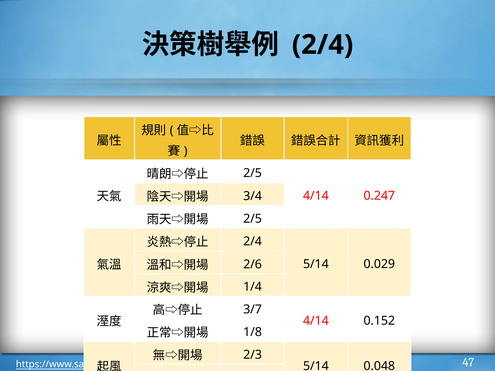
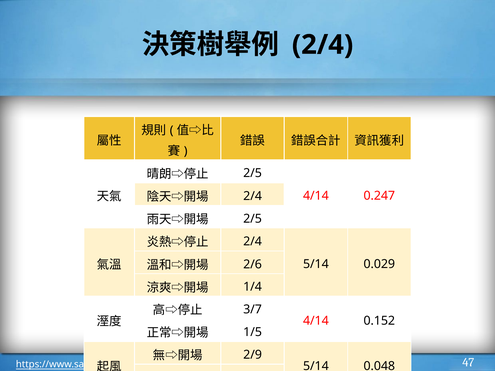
3/4: 3/4 -> 2/4 (253, 196)
1/8: 1/8 -> 1/5 (253, 332)
2/3: 2/3 -> 2/9 (253, 355)
